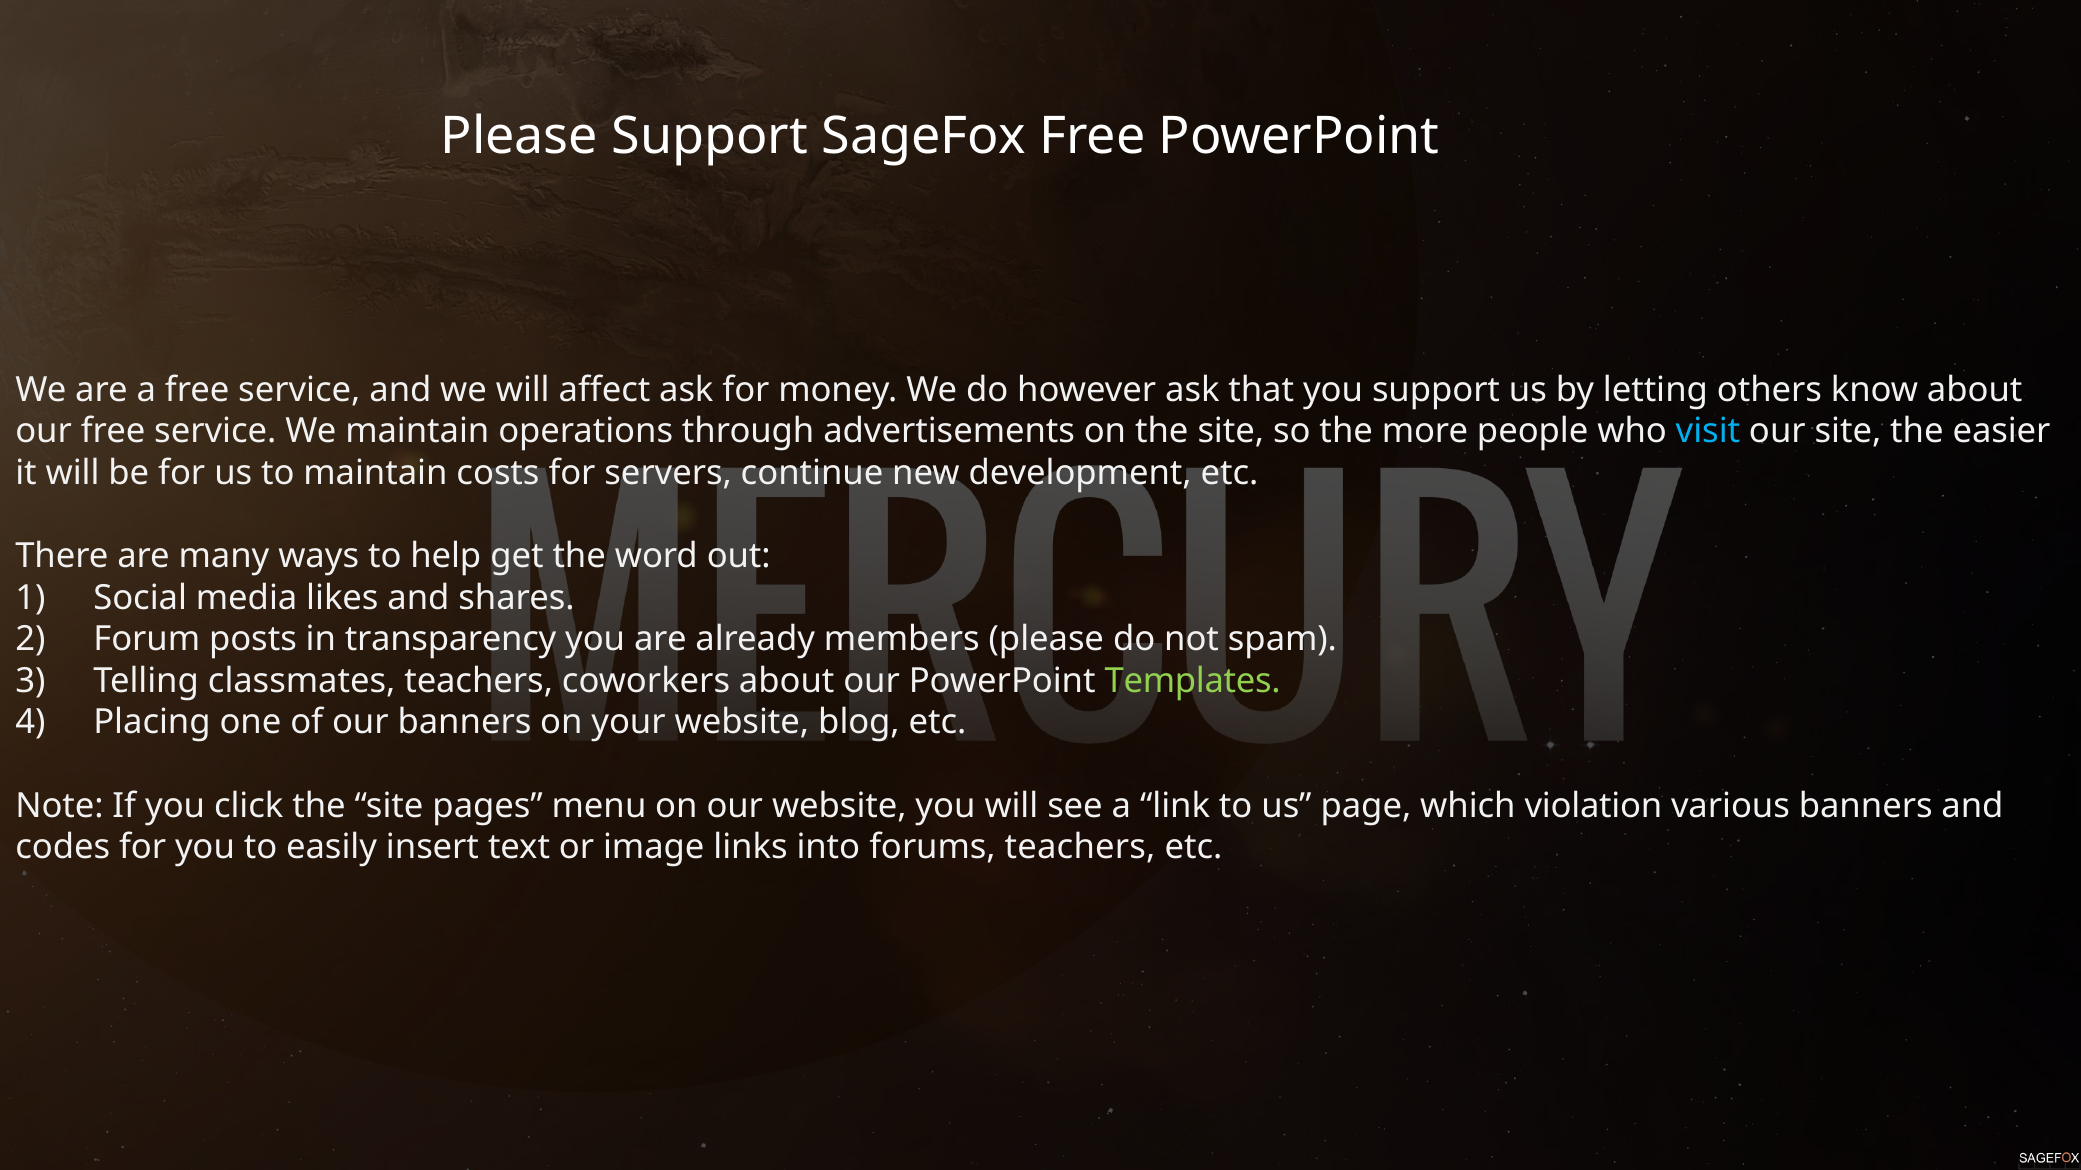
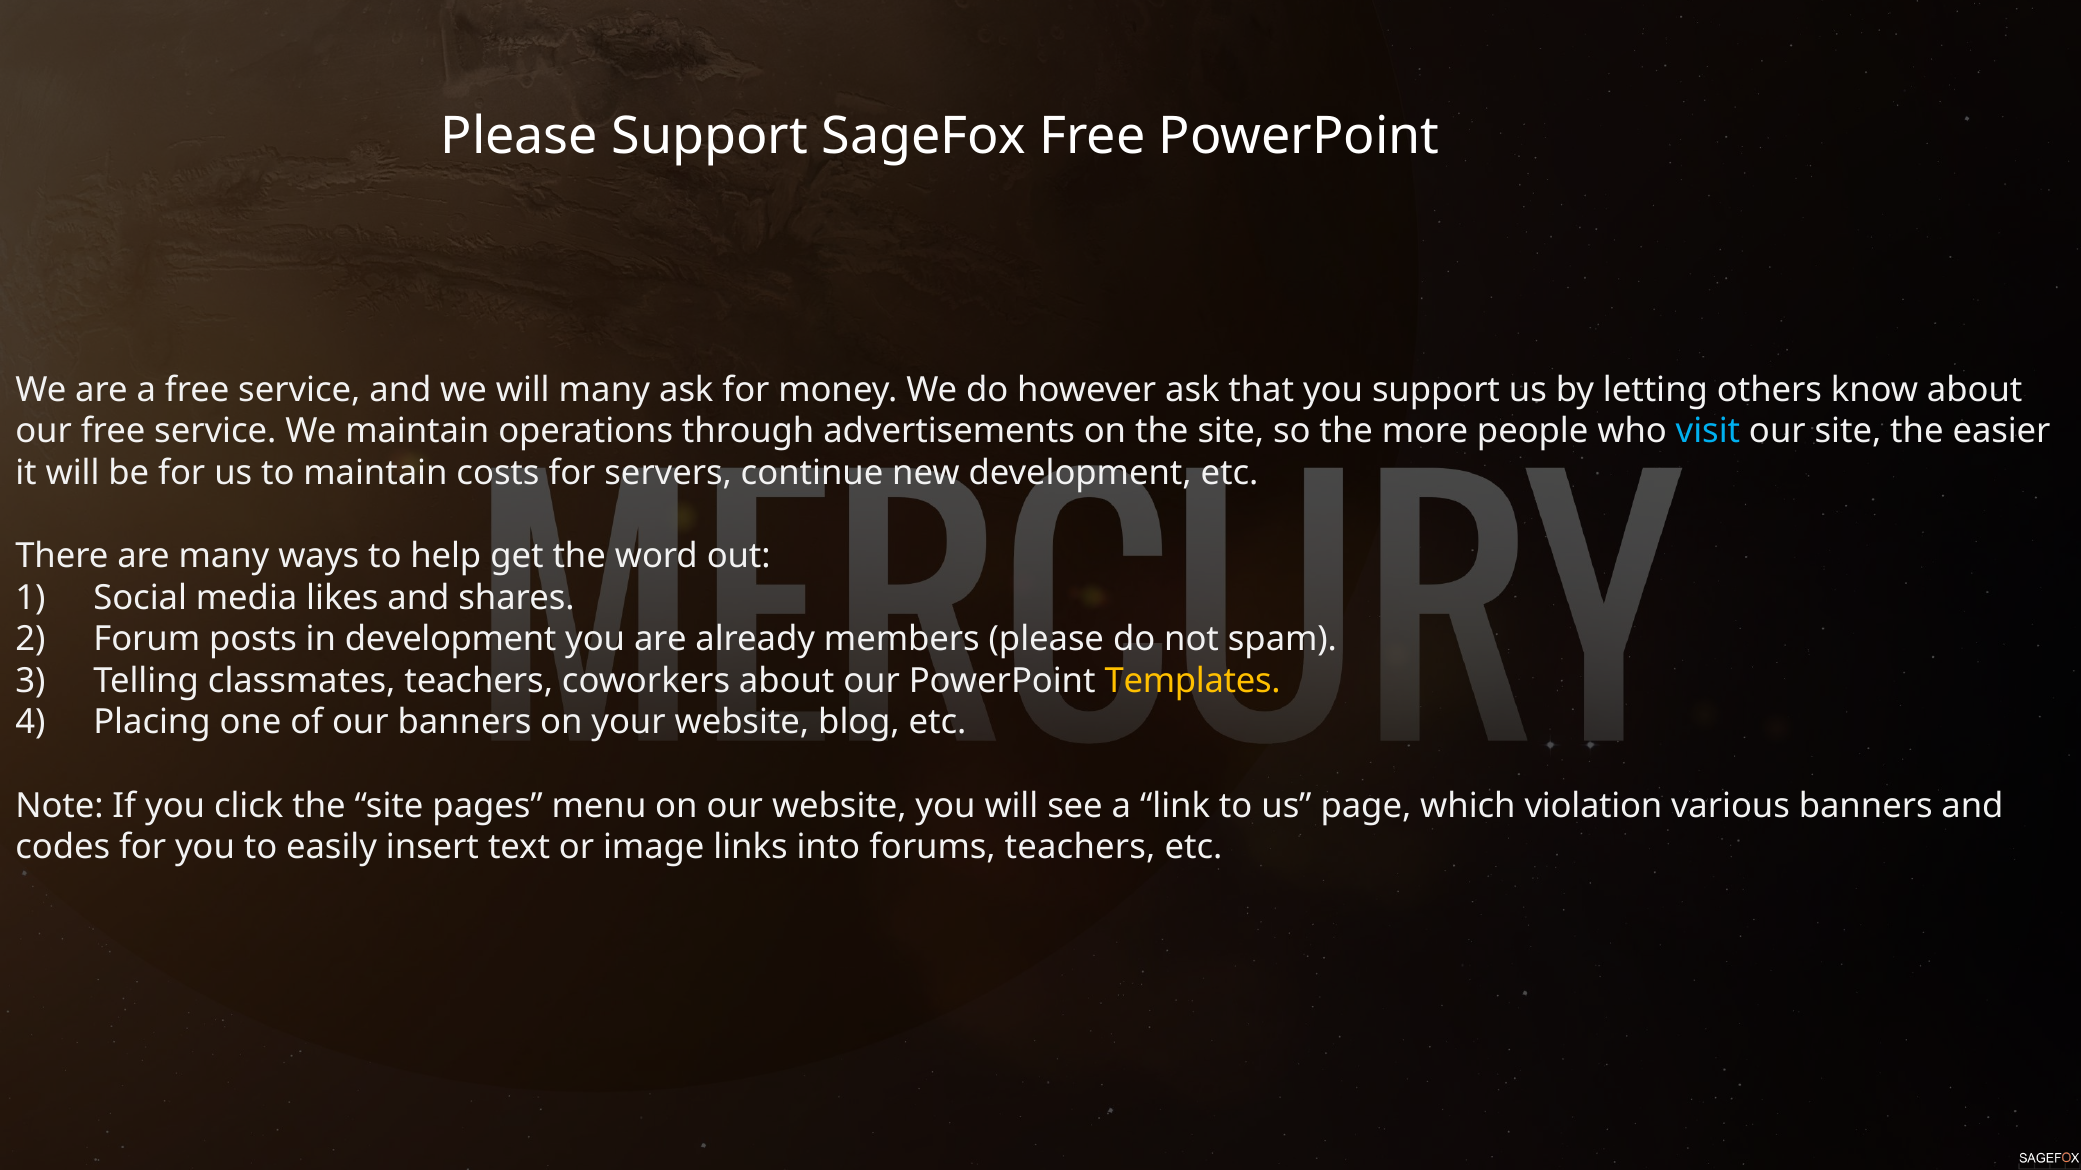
will affect: affect -> many (604, 390)
in transparency: transparency -> development (451, 640)
Templates colour: light green -> yellow (1193, 681)
